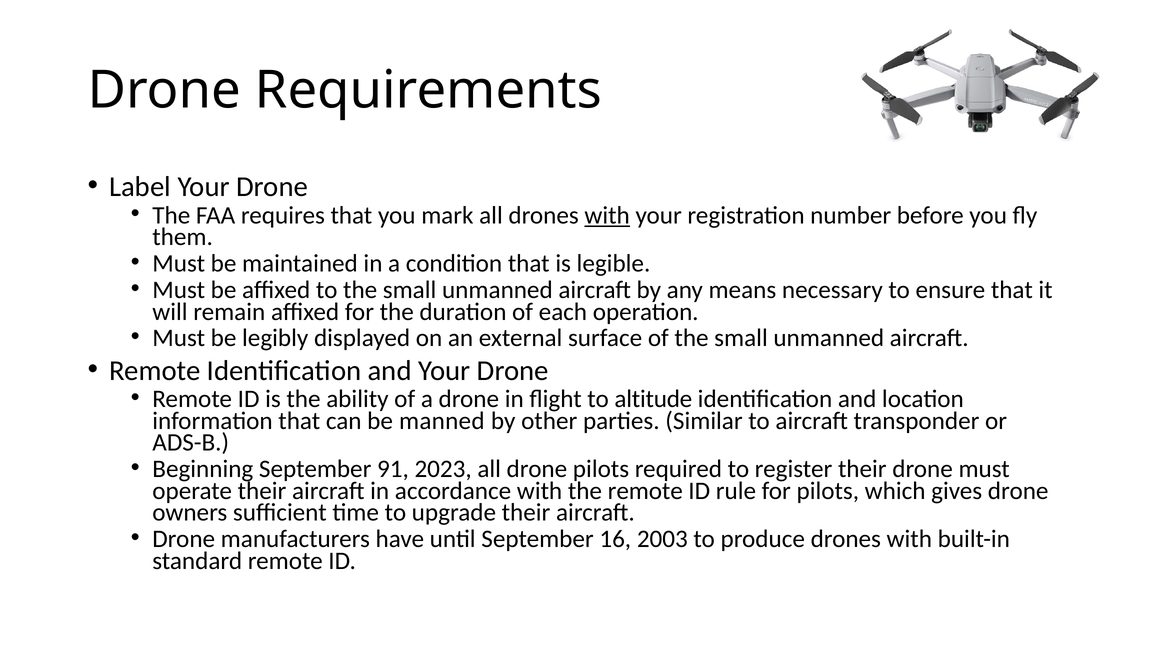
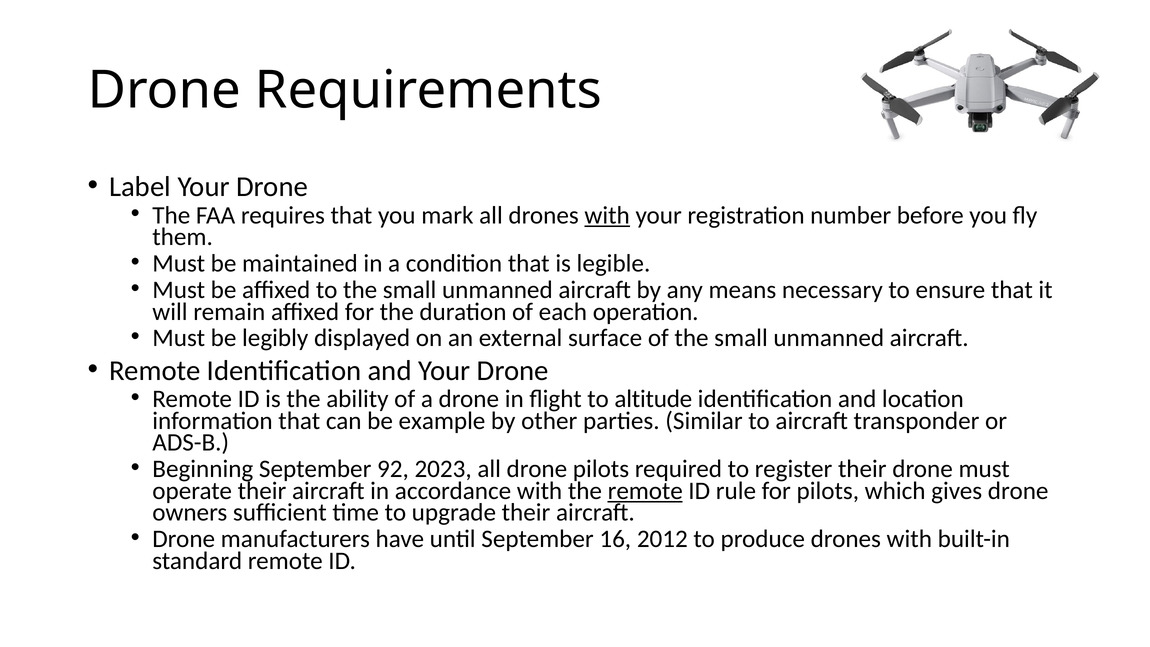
manned: manned -> example (442, 421)
91: 91 -> 92 (393, 469)
remote underline: none -> present (645, 491)
2003: 2003 -> 2012 (662, 539)
